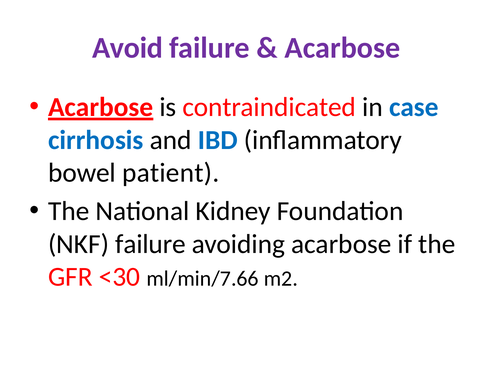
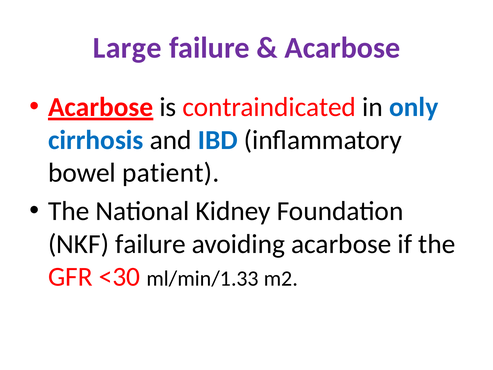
Avoid: Avoid -> Large (127, 48)
case: case -> only (414, 107)
ml/min/7.66: ml/min/7.66 -> ml/min/1.33 (203, 279)
